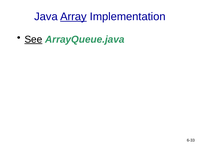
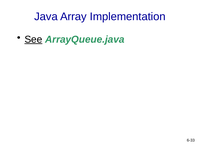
Array underline: present -> none (73, 17)
